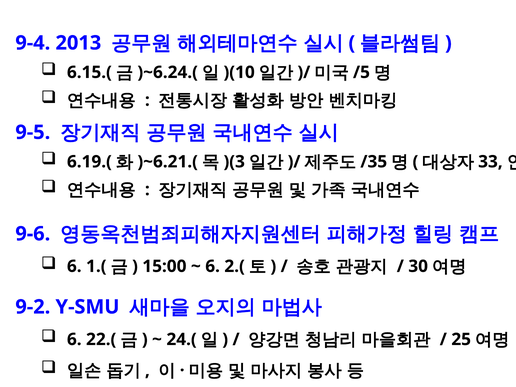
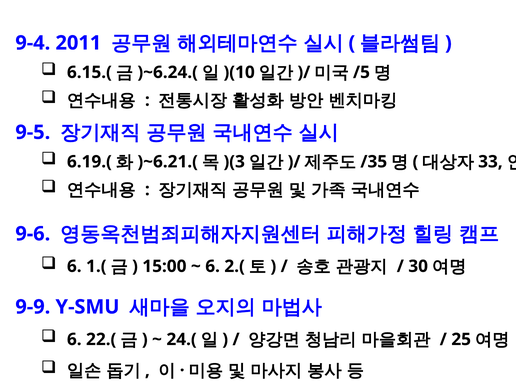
2013: 2013 -> 2011 (78, 43)
9-2: 9-2 -> 9-9 (33, 307)
